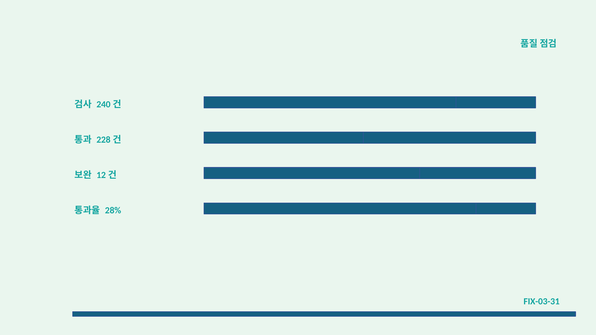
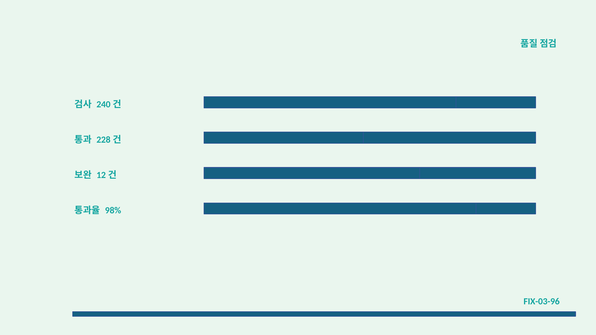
28%: 28% -> 98% (113, 211)
FIX-03-31: FIX-03-31 -> FIX-03-96 (542, 302)
